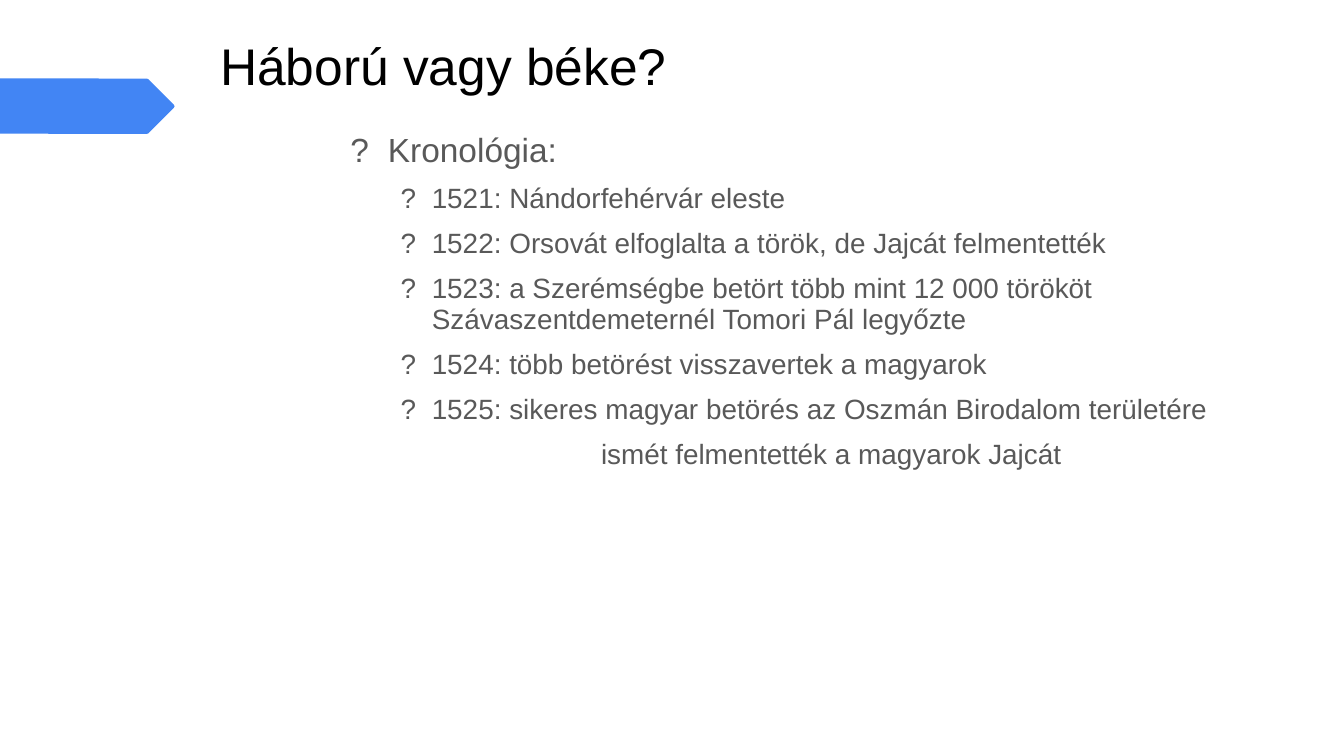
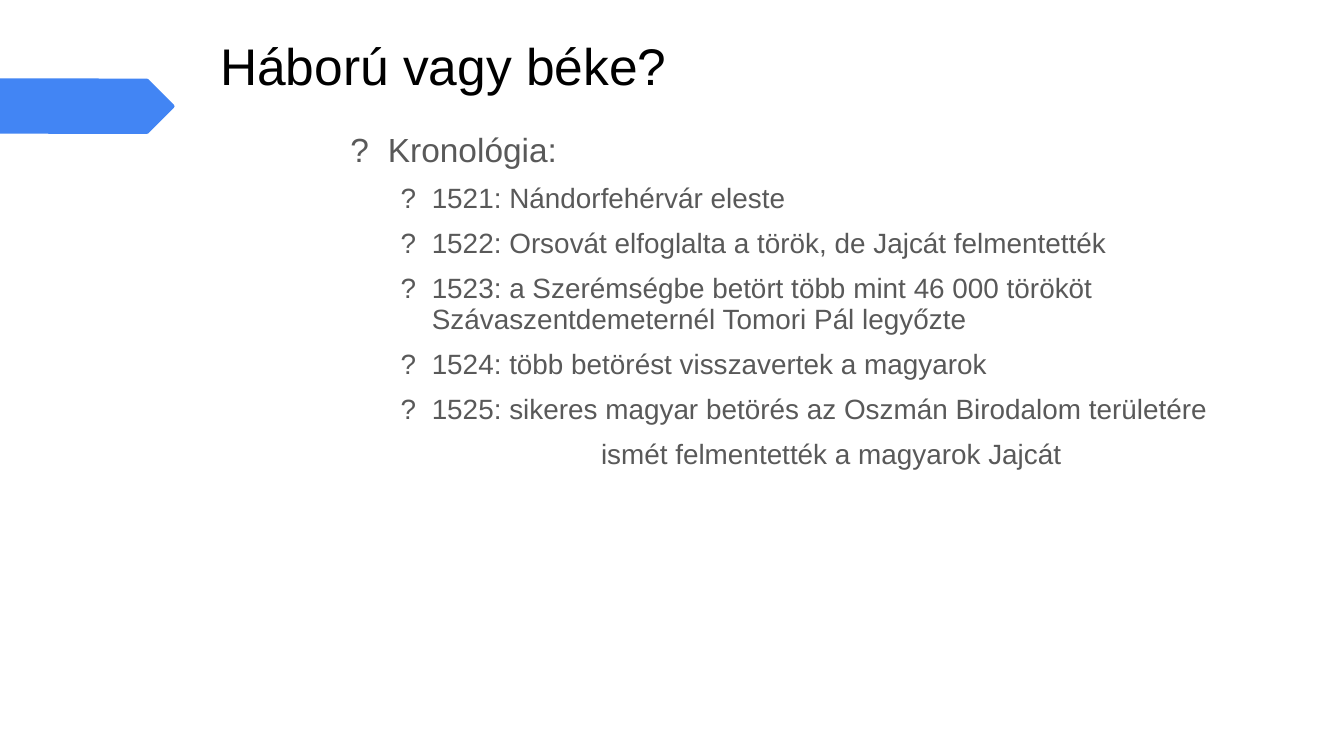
12: 12 -> 46 (929, 290)
